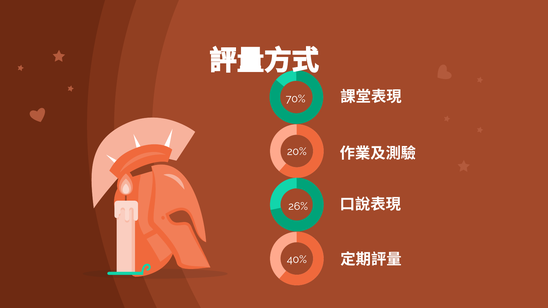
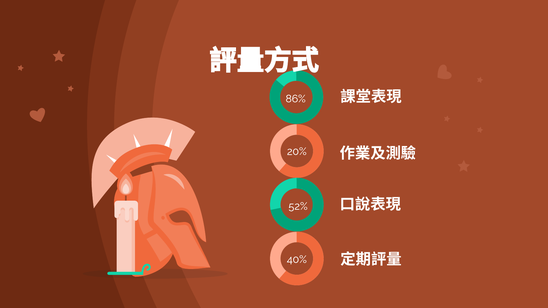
70%: 70% -> 86% (296, 99)
26%: 26% -> 52% (298, 206)
